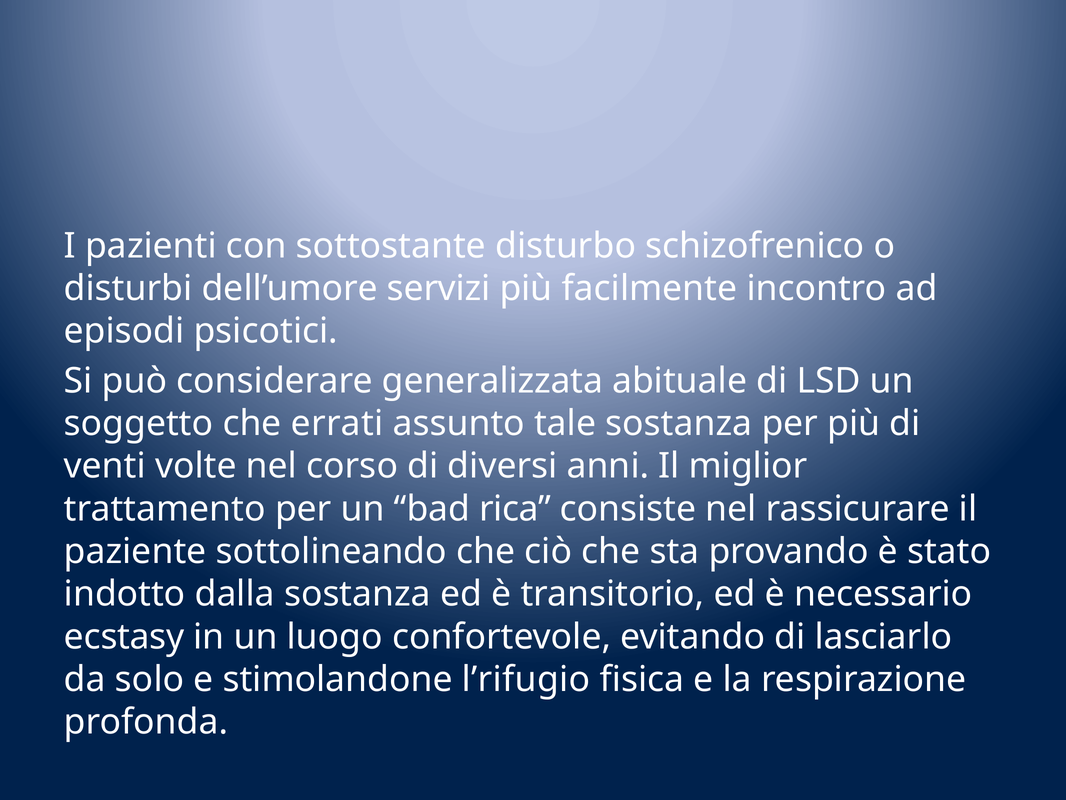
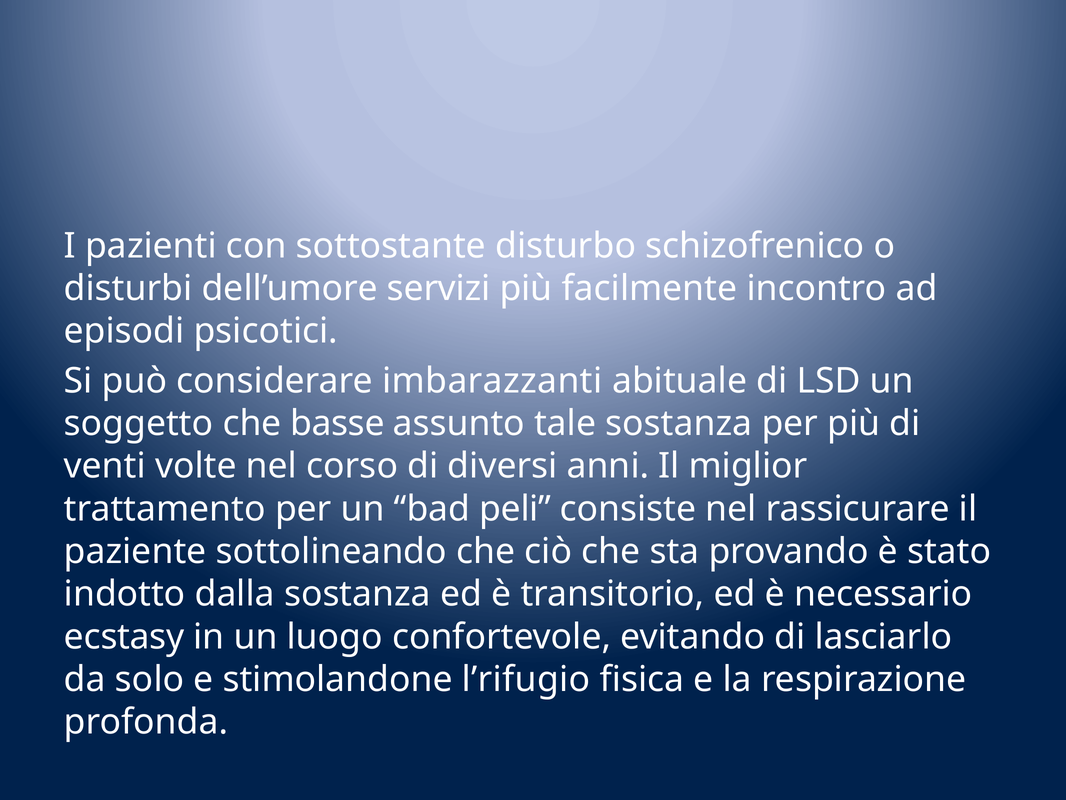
generalizzata: generalizzata -> imbarazzanti (492, 381)
errati: errati -> basse (337, 423)
rica: rica -> peli (515, 509)
